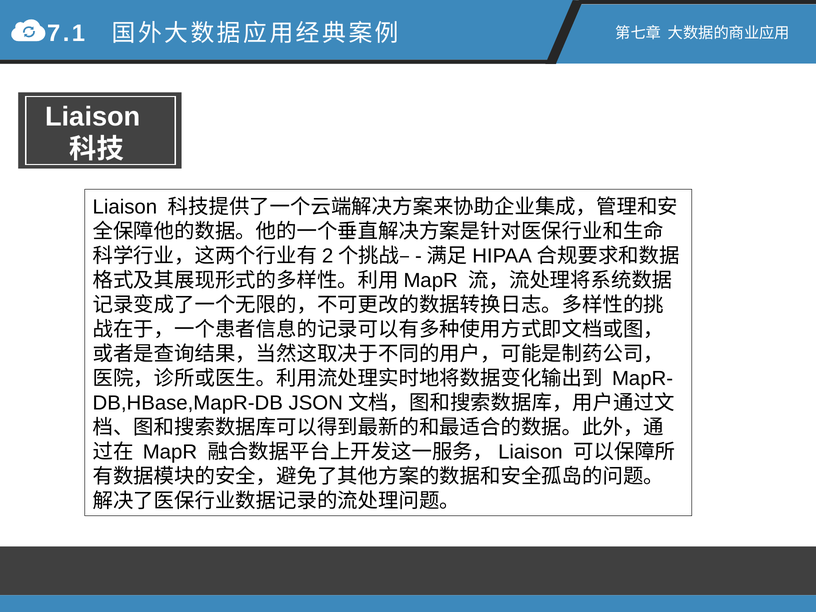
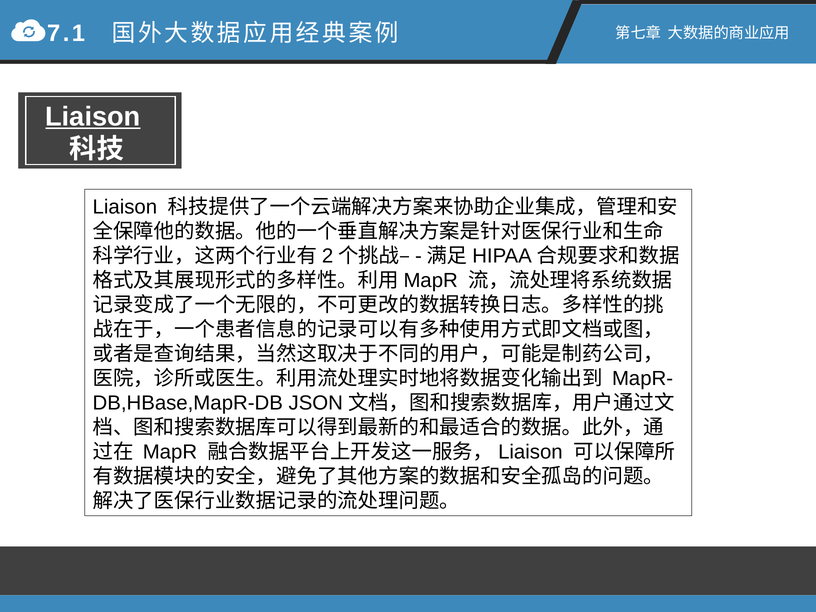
Liaison underline: none -> present (93, 117)
